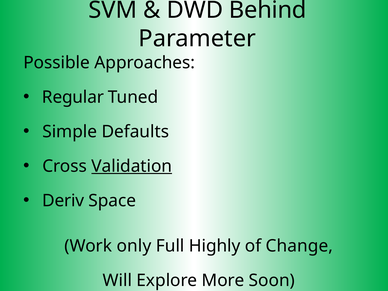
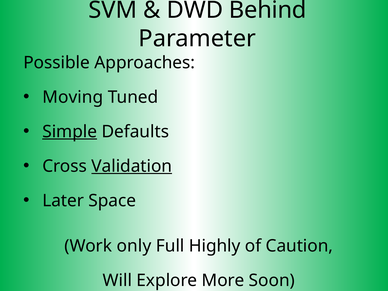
Regular: Regular -> Moving (73, 97)
Simple underline: none -> present (70, 132)
Deriv: Deriv -> Later (63, 201)
Change: Change -> Caution (299, 246)
